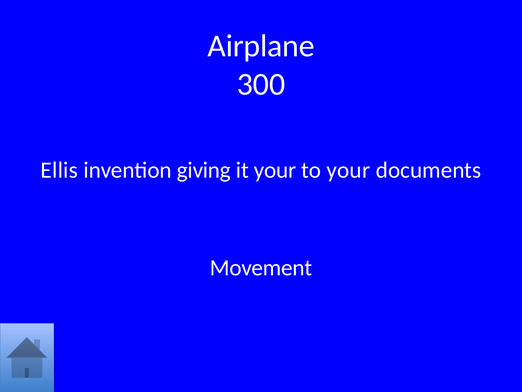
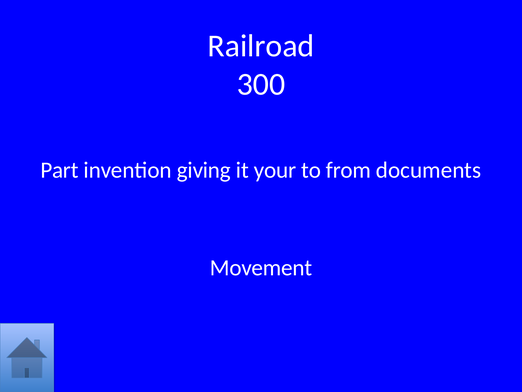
Airplane: Airplane -> Railroad (261, 46)
Ellis: Ellis -> Part (59, 170)
to your: your -> from (348, 170)
